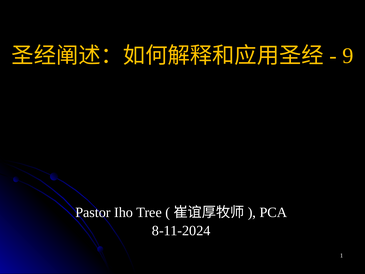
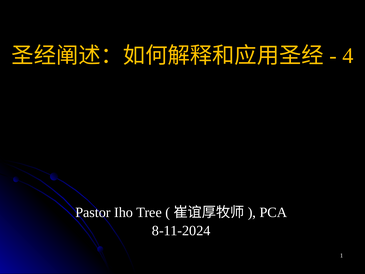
9: 9 -> 4 (348, 56)
